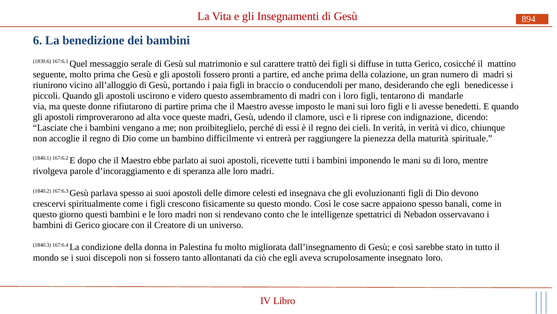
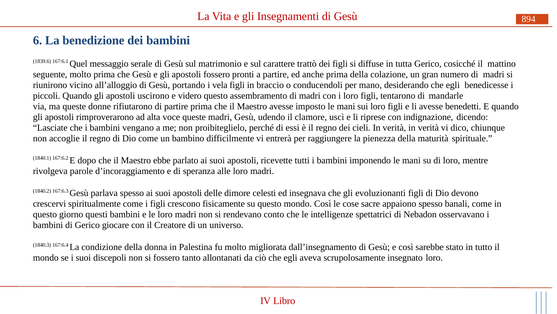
paia: paia -> vela (220, 85)
